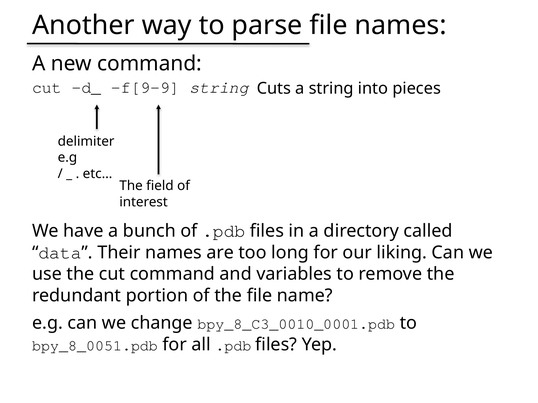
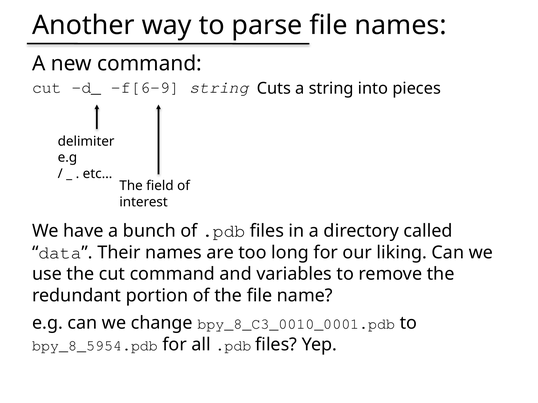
f[9-9: f[9-9 -> f[6-9 (145, 88)
bpy_8_0051.pdb: bpy_8_0051.pdb -> bpy_8_5954.pdb (95, 346)
